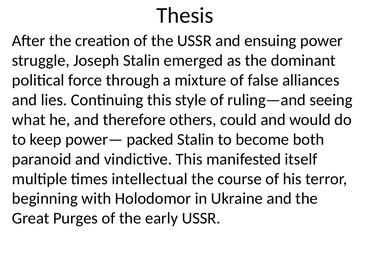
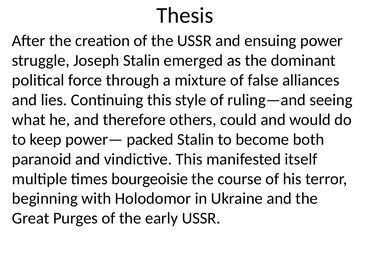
intellectual: intellectual -> bourgeoisie (150, 179)
